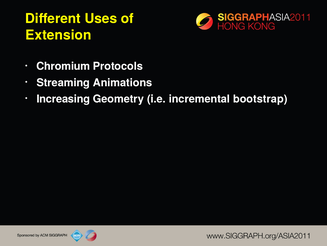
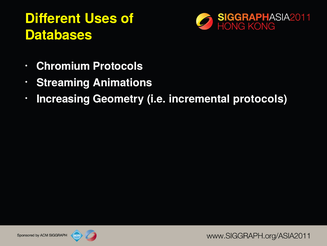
Extension: Extension -> Databases (59, 35)
incremental bootstrap: bootstrap -> protocols (260, 99)
